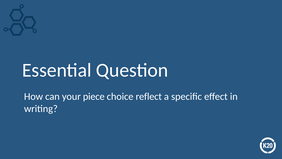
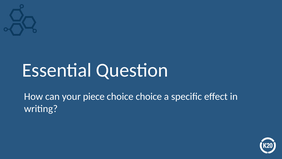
choice reflect: reflect -> choice (149, 96)
